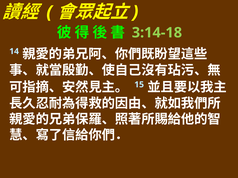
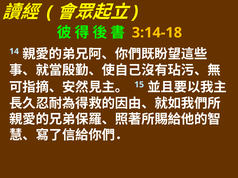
3:14-18 colour: light green -> yellow (157, 33)
